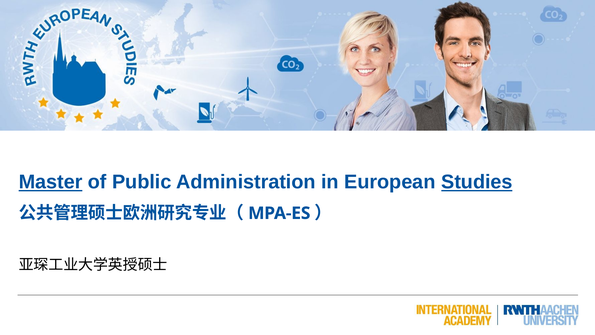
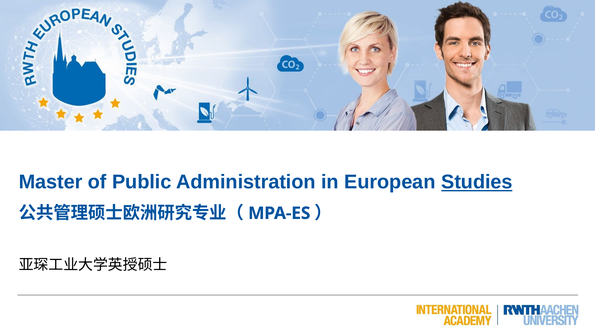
Master underline: present -> none (51, 182)
